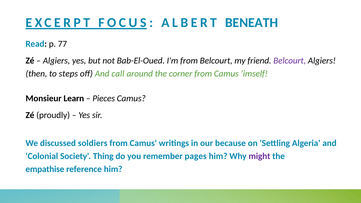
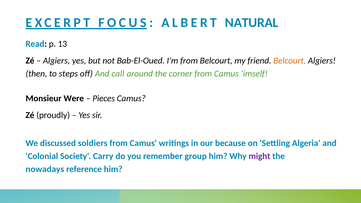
BENEATH: BENEATH -> NATURAL (252, 23)
77: 77 -> 13 (62, 44)
Belcourt colour: purple -> orange (290, 61)
Learn: Learn -> Were (74, 98)
Thing: Thing -> Carry (103, 156)
pages: pages -> group (196, 156)
empathise: empathise -> nowadays (45, 169)
